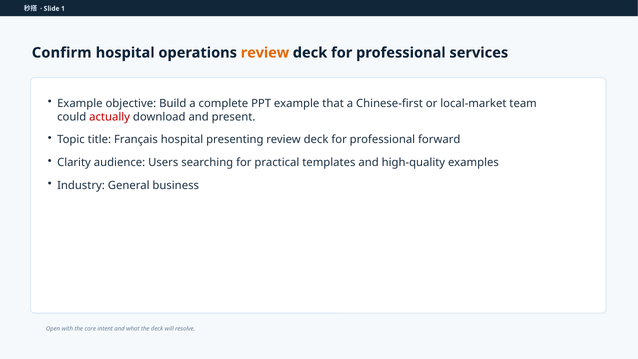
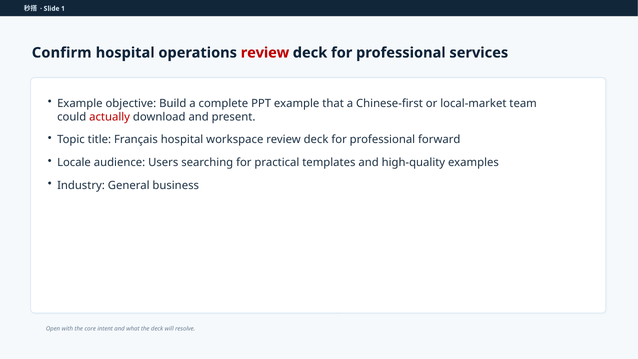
review colour: orange -> red (265, 53)
presenting: presenting -> workspace (235, 140)
Clarity: Clarity -> Locale (74, 163)
